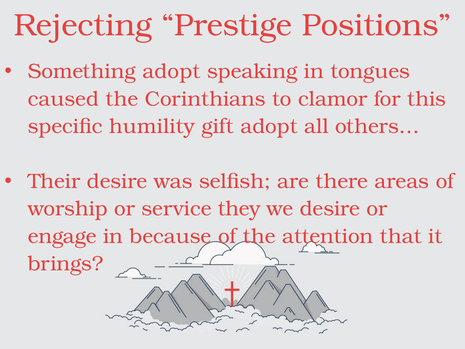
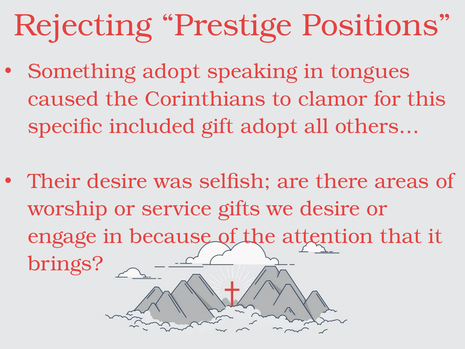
humility: humility -> included (152, 126)
they: they -> gifts (239, 209)
